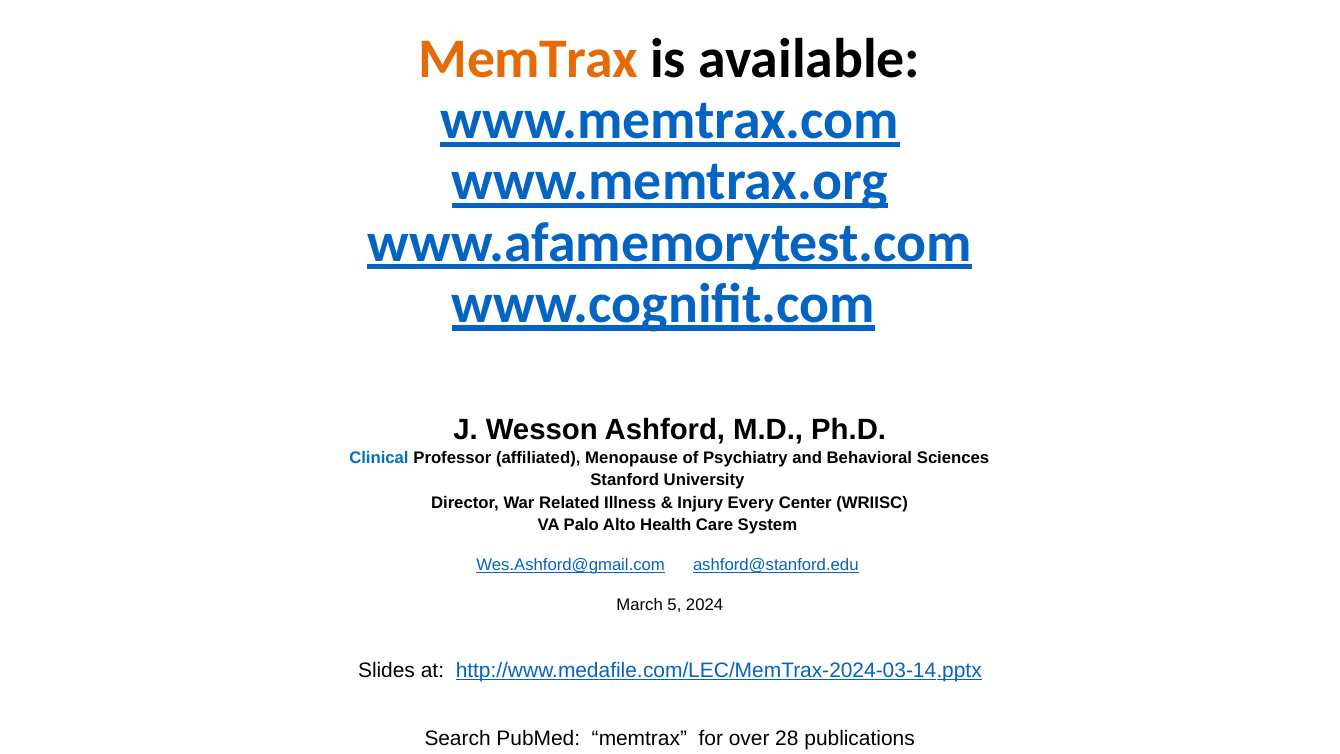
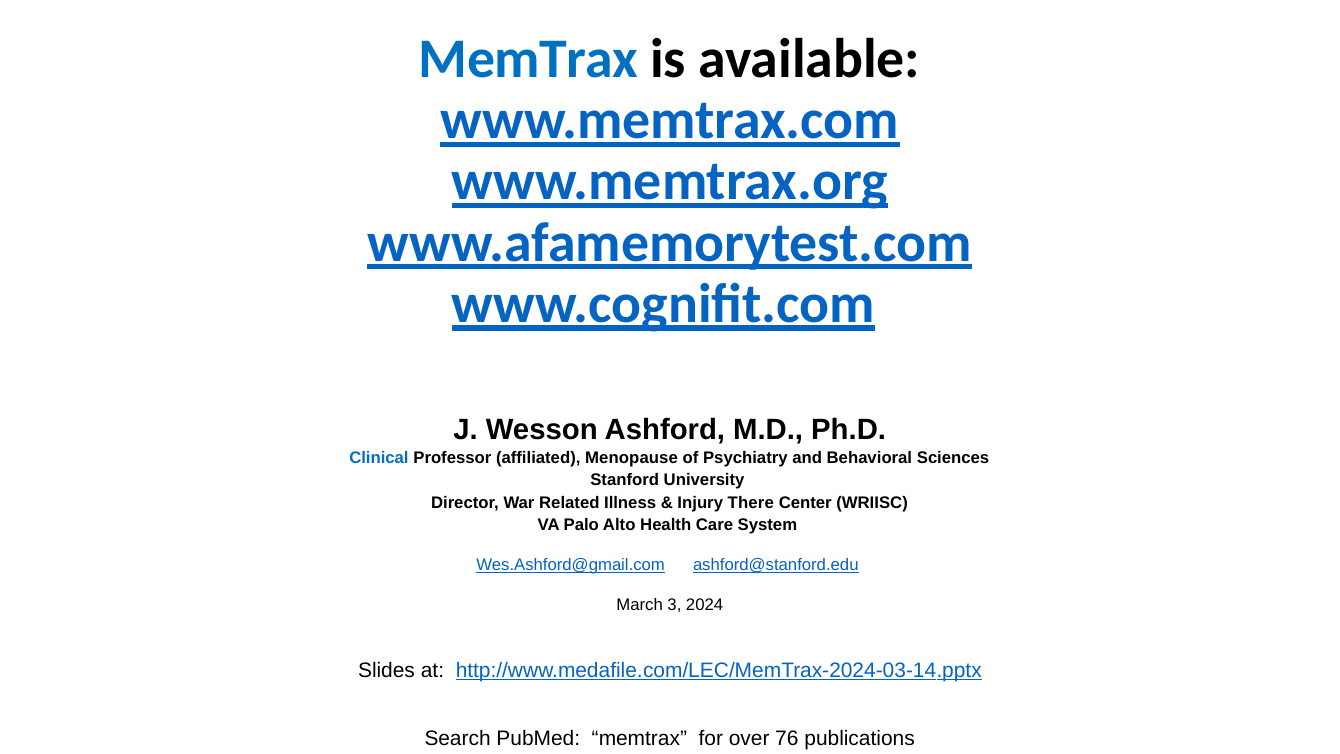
MemTrax colour: orange -> blue (529, 59)
Every: Every -> There (751, 502)
5: 5 -> 3 (674, 604)
28: 28 -> 76 (787, 738)
